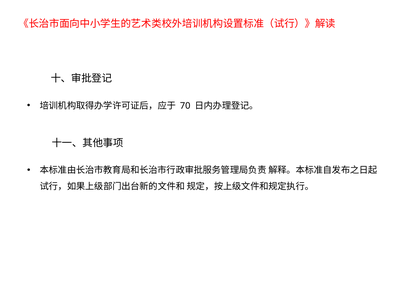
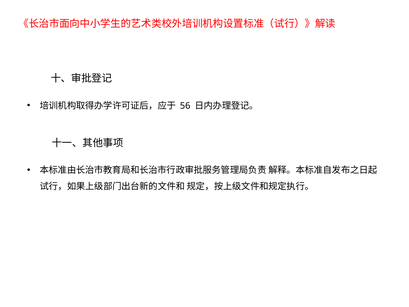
70: 70 -> 56 (185, 106)
